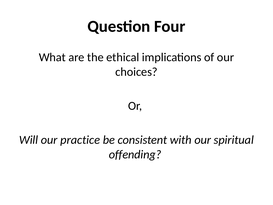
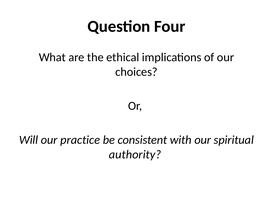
offending: offending -> authority (135, 154)
